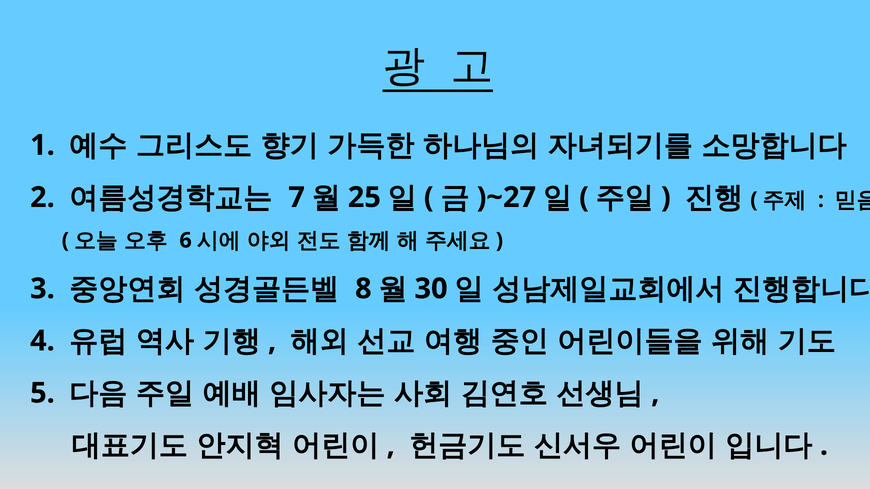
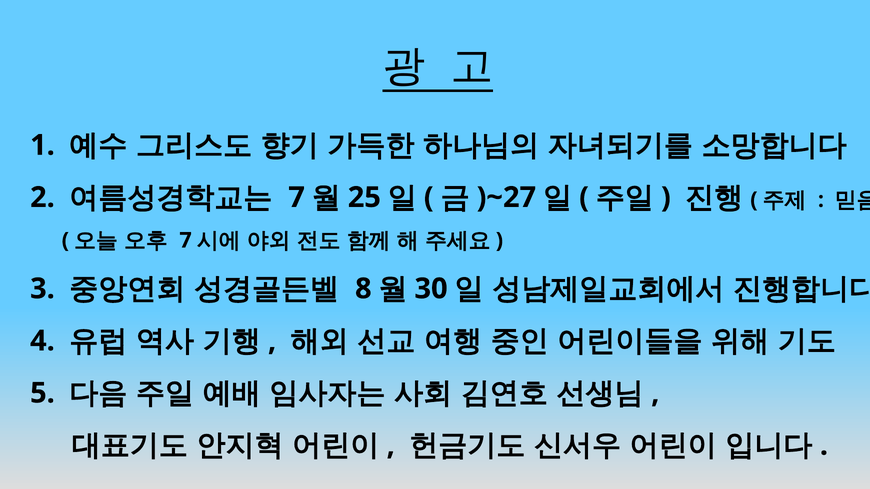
6: 6 -> 7 (186, 241)
